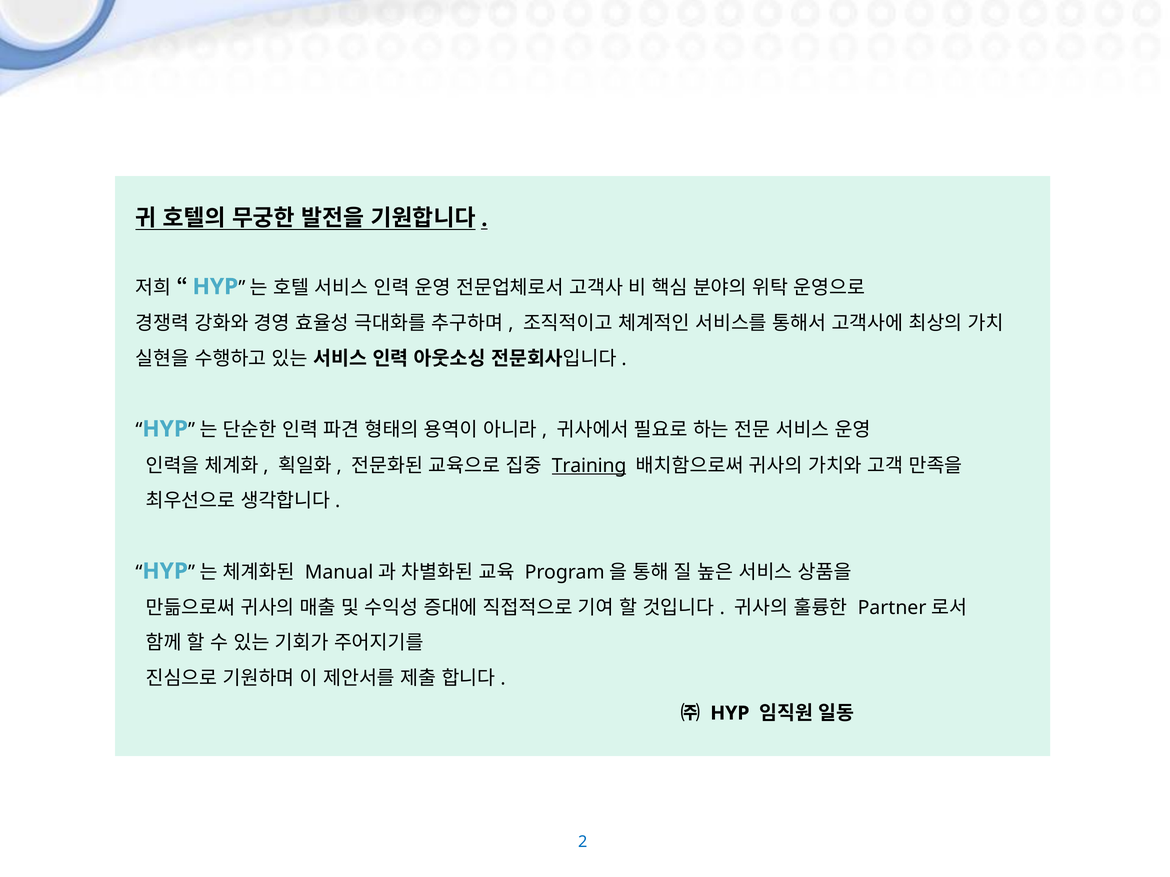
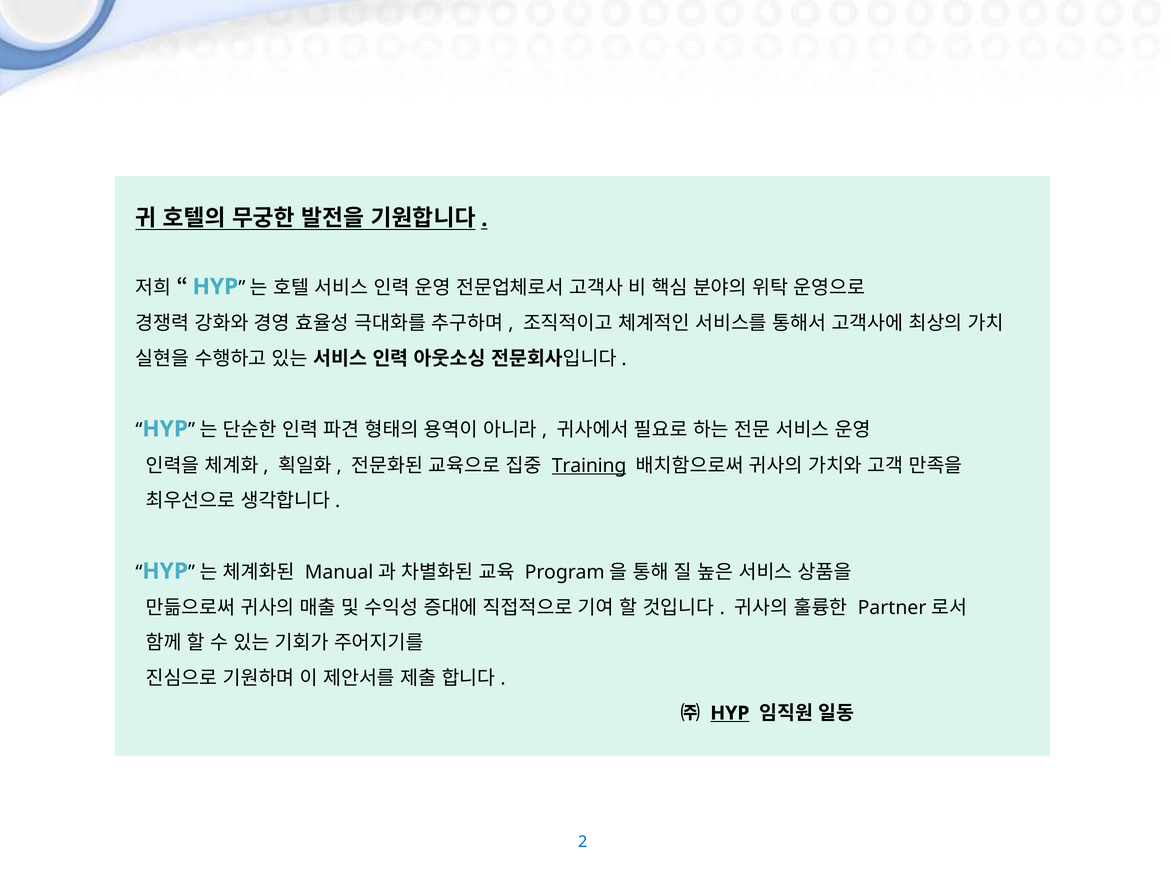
HYP underline: none -> present (730, 714)
